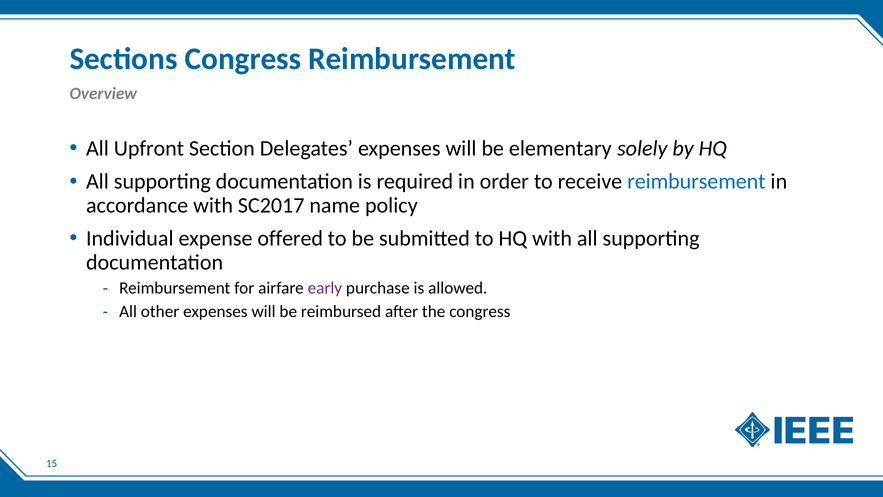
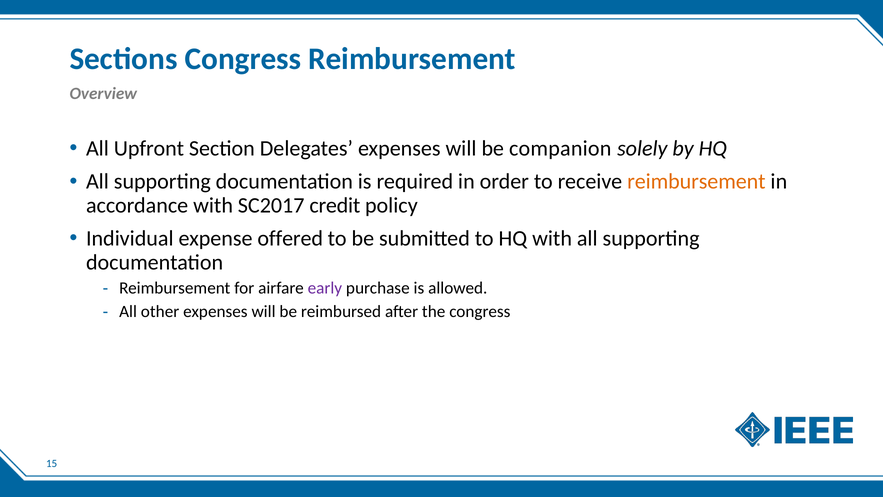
elementary: elementary -> companion (560, 148)
reimbursement colour: blue -> orange (696, 181)
name: name -> credit (335, 205)
